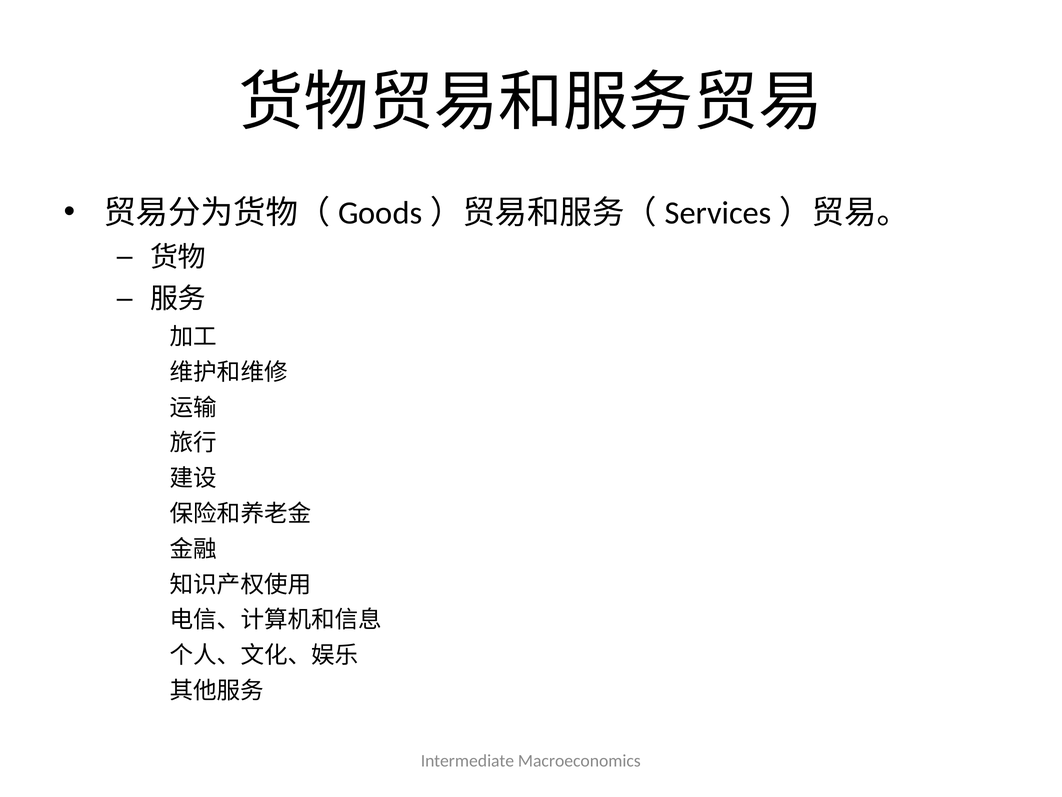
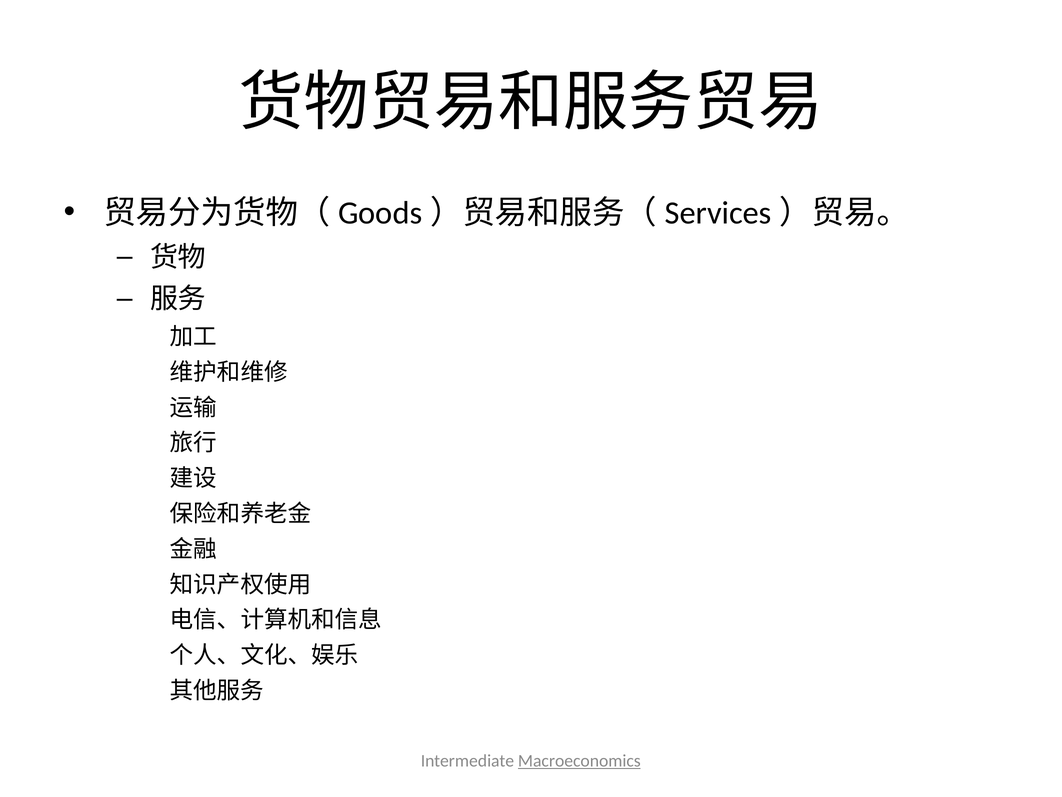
Macroeconomics underline: none -> present (579, 760)
